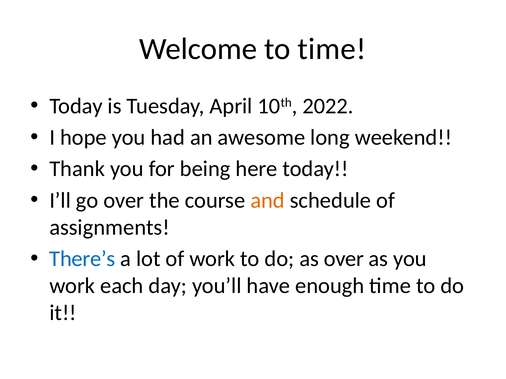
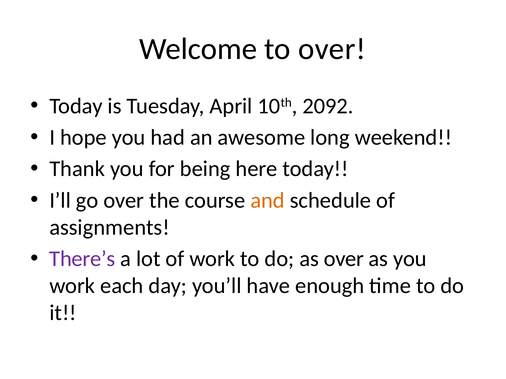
to time: time -> over (332, 49)
2022: 2022 -> 2092 (328, 106)
There’s colour: blue -> purple (82, 259)
